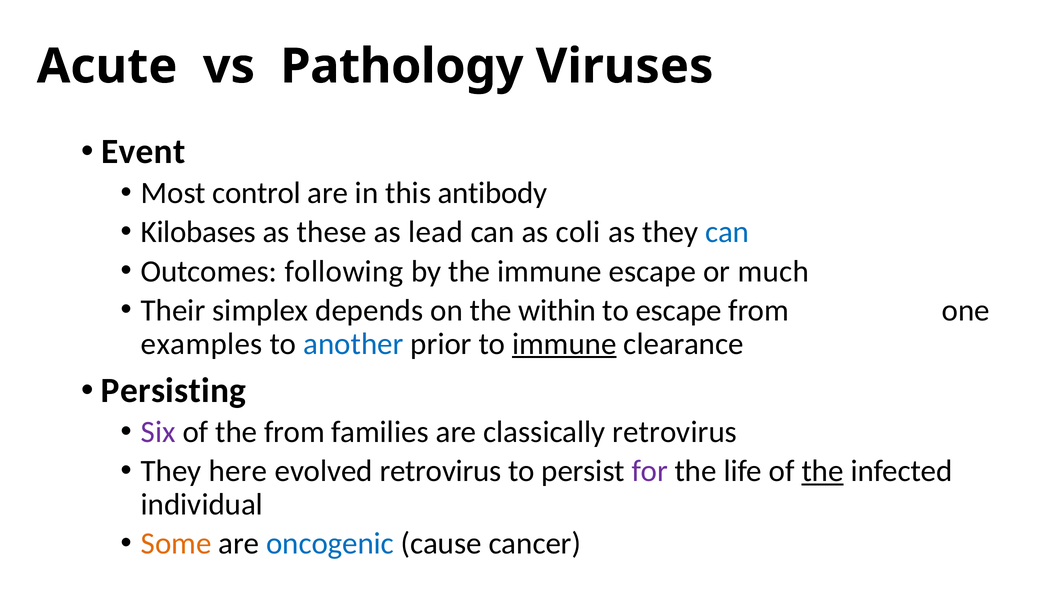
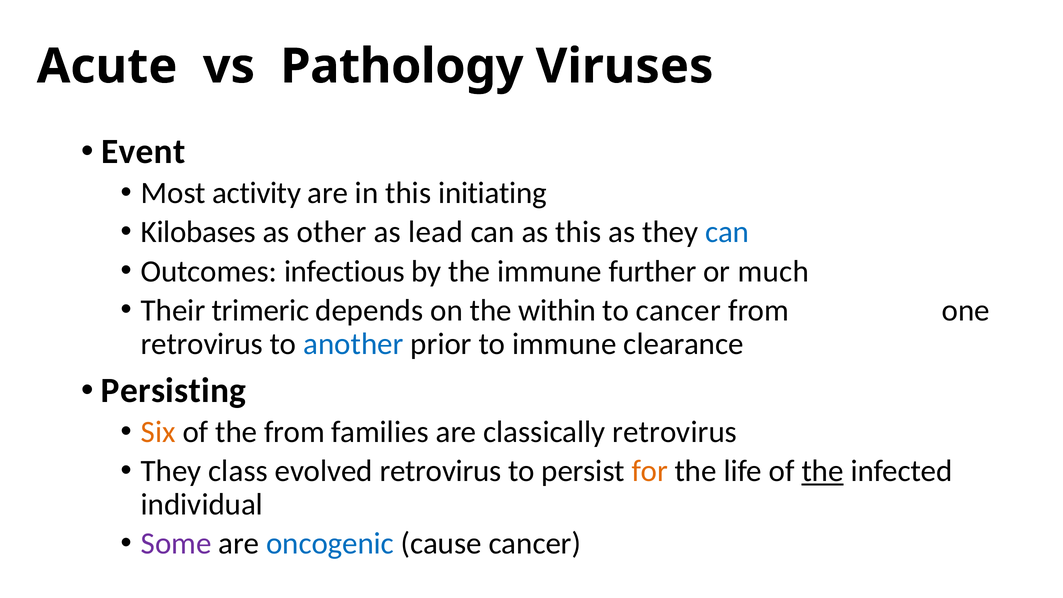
control: control -> activity (257, 193)
antibody: antibody -> initiating (493, 193)
these: these -> other (332, 232)
as coli: coli -> this (578, 232)
following: following -> infectious (344, 271)
immune escape: escape -> further (653, 271)
simplex: simplex -> trimeric (261, 310)
to escape: escape -> cancer (678, 310)
examples: examples -> retrovirus (202, 344)
immune underline: present -> none (564, 344)
Six colour: purple -> orange (158, 432)
here: here -> class (238, 471)
for colour: purple -> orange (650, 471)
Some colour: orange -> purple (176, 544)
